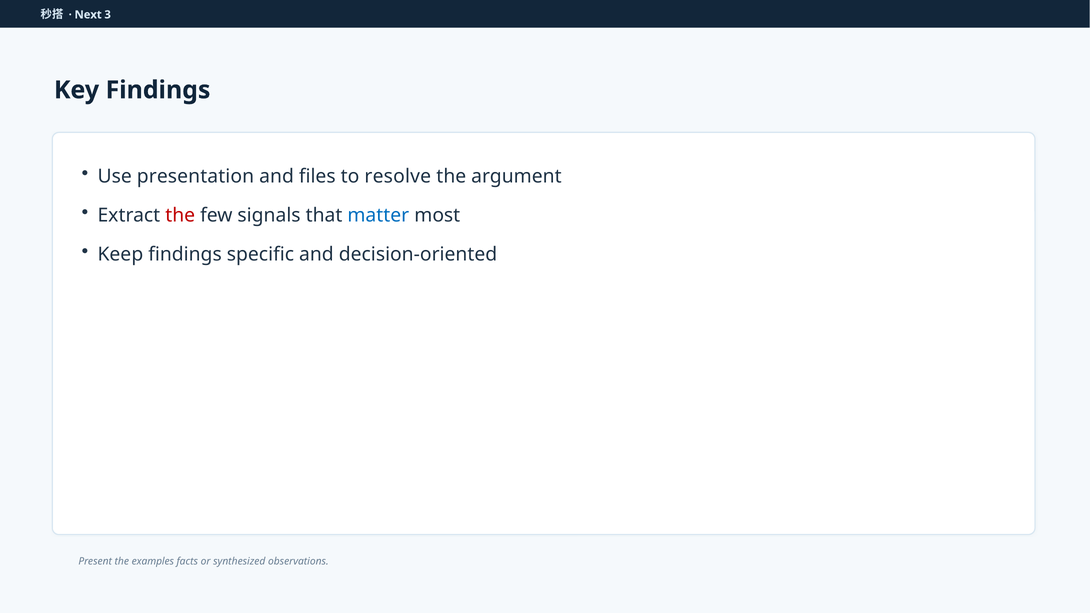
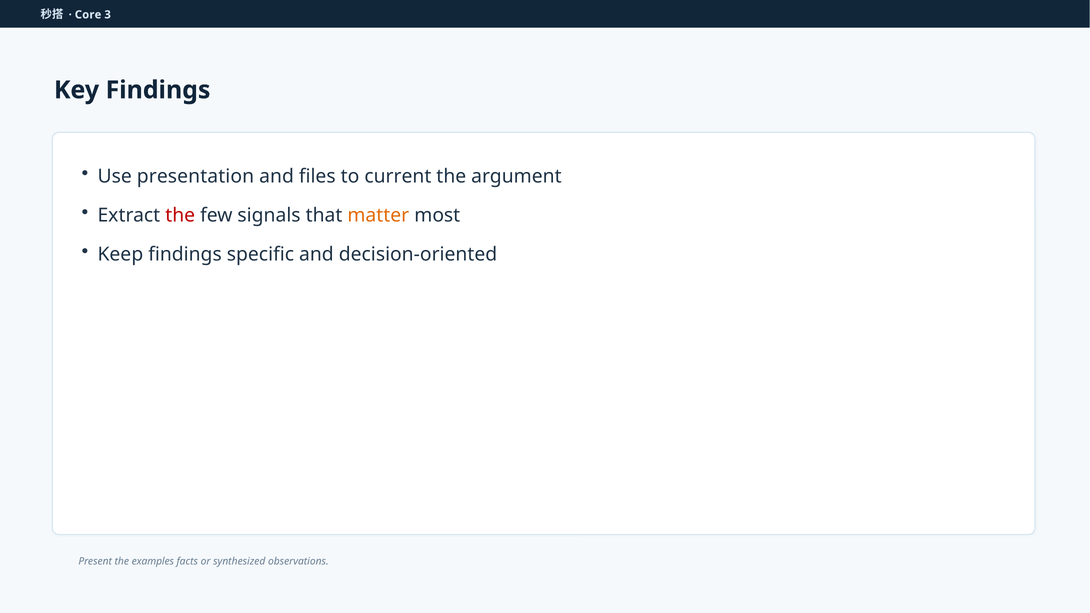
Next: Next -> Core (88, 15)
resolve: resolve -> current (398, 176)
matter colour: blue -> orange (378, 215)
